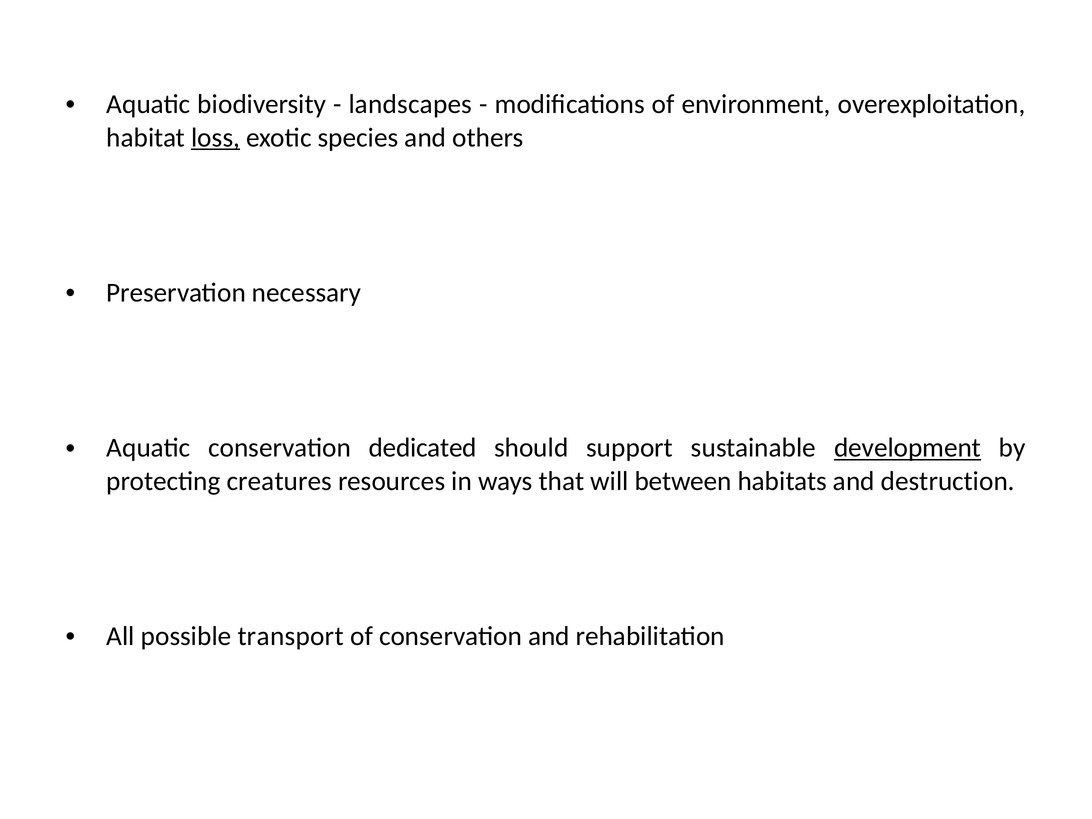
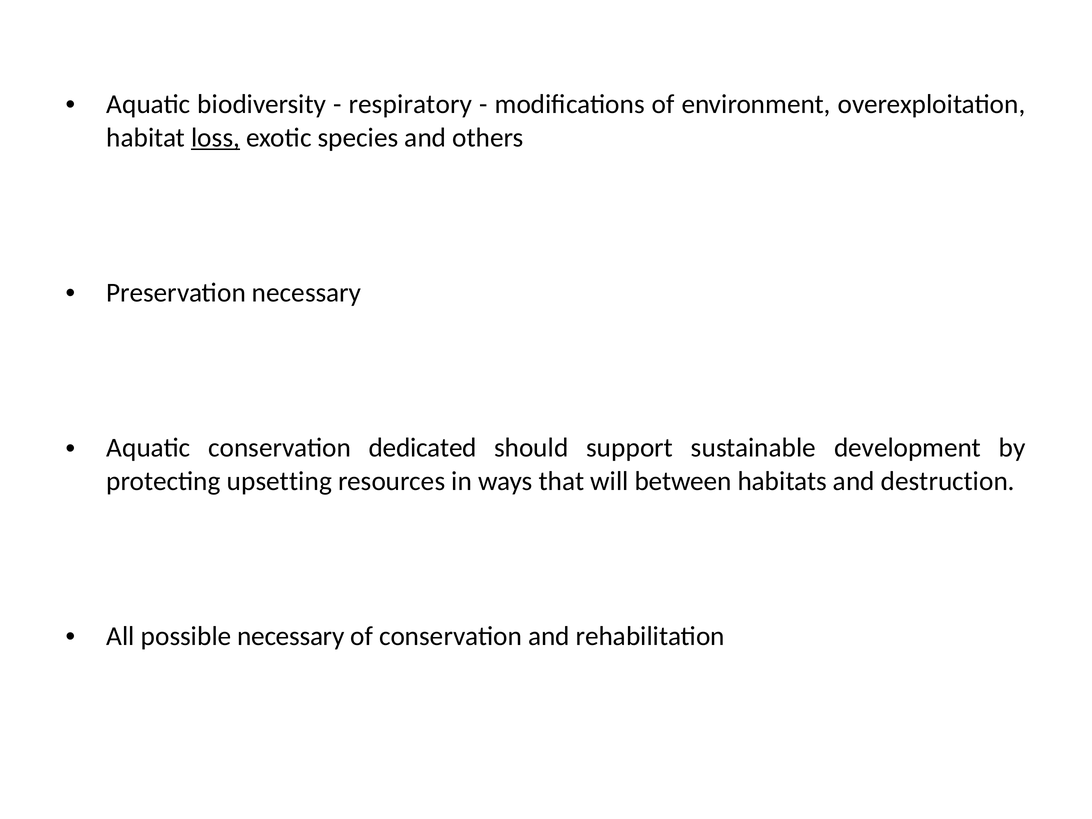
landscapes: landscapes -> respiratory (410, 104)
development underline: present -> none (908, 448)
creatures: creatures -> upsetting (279, 481)
possible transport: transport -> necessary (291, 636)
